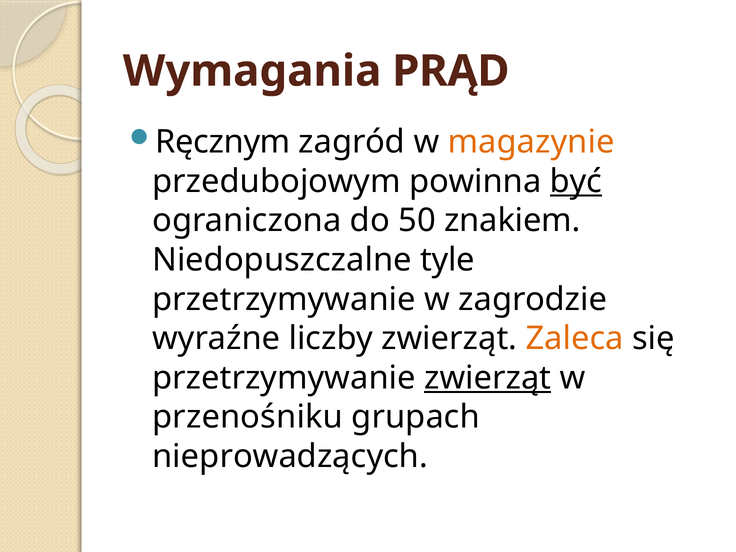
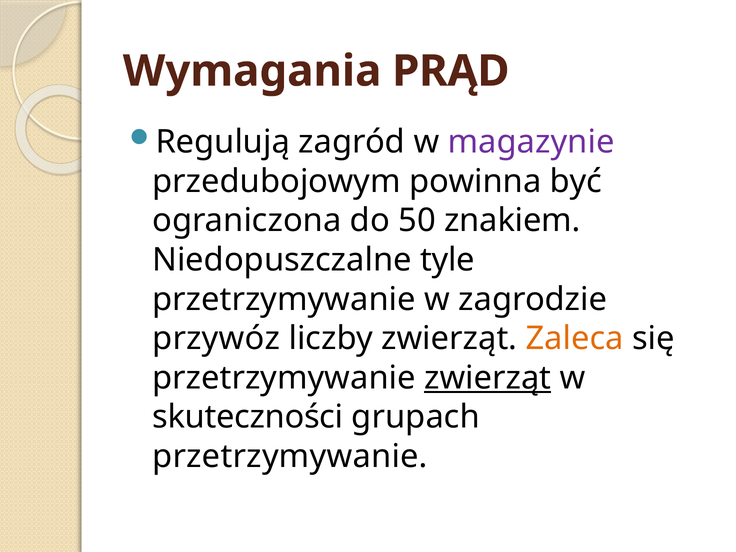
Ręcznym: Ręcznym -> Regulują (223, 142)
magazynie colour: orange -> purple (531, 142)
być underline: present -> none (576, 181)
wyraźne: wyraźne -> przywóz (216, 339)
przenośniku: przenośniku -> skuteczności (248, 417)
nieprowadzących: nieprowadzących -> przetrzymywanie (290, 456)
